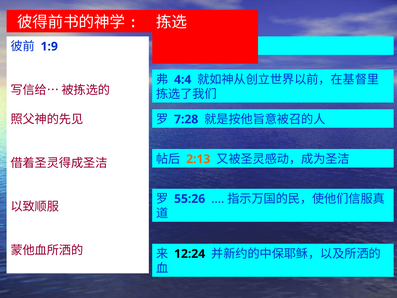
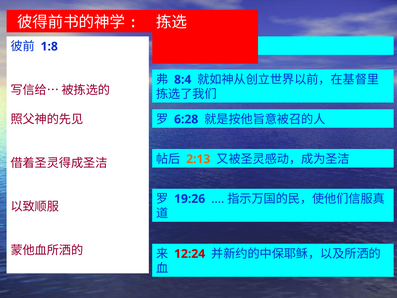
1:9: 1:9 -> 1:8 (49, 46)
4:4: 4:4 -> 8:4 (183, 80)
7:28: 7:28 -> 6:28 (186, 119)
55:26: 55:26 -> 19:26 (190, 199)
12:24 colour: black -> red (190, 254)
